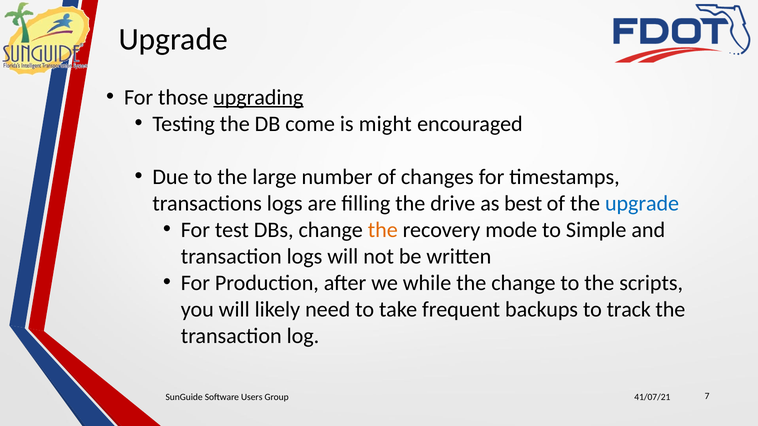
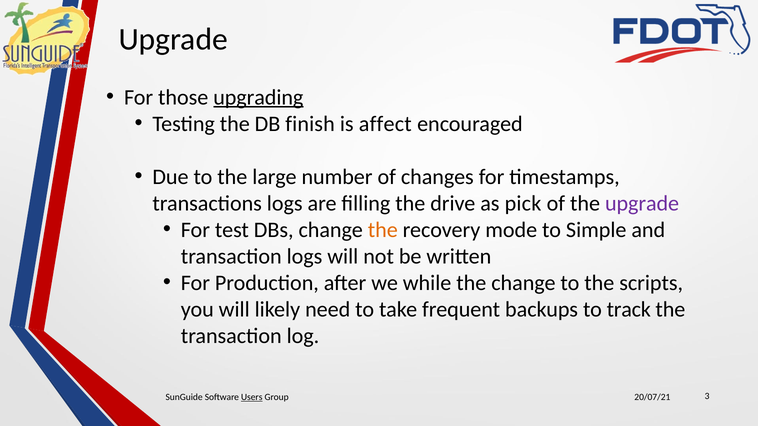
come: come -> finish (310, 124)
might: might -> affect (385, 124)
best: best -> pick (523, 203)
upgrade colour: blue -> purple (642, 203)
Users underline: none -> present (252, 398)
41/07/21: 41/07/21 -> 20/07/21 (652, 398)
7: 7 -> 3 (707, 396)
